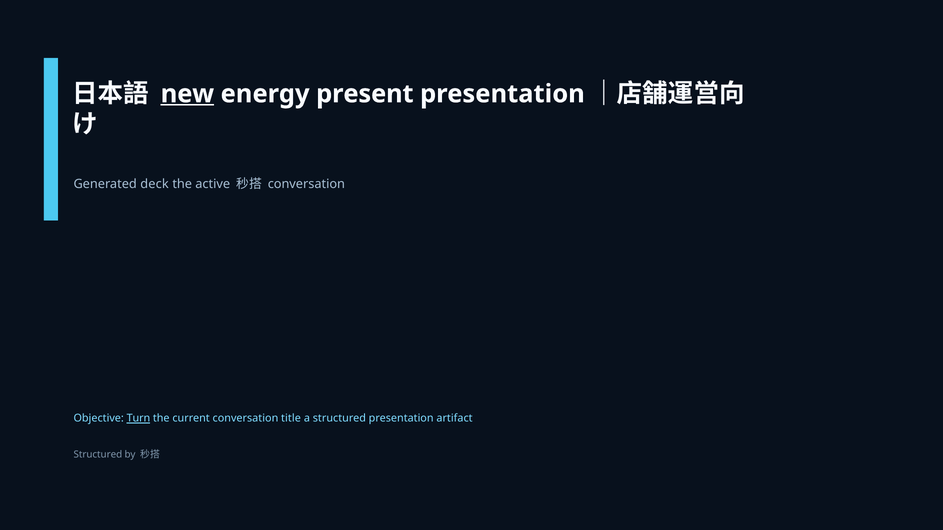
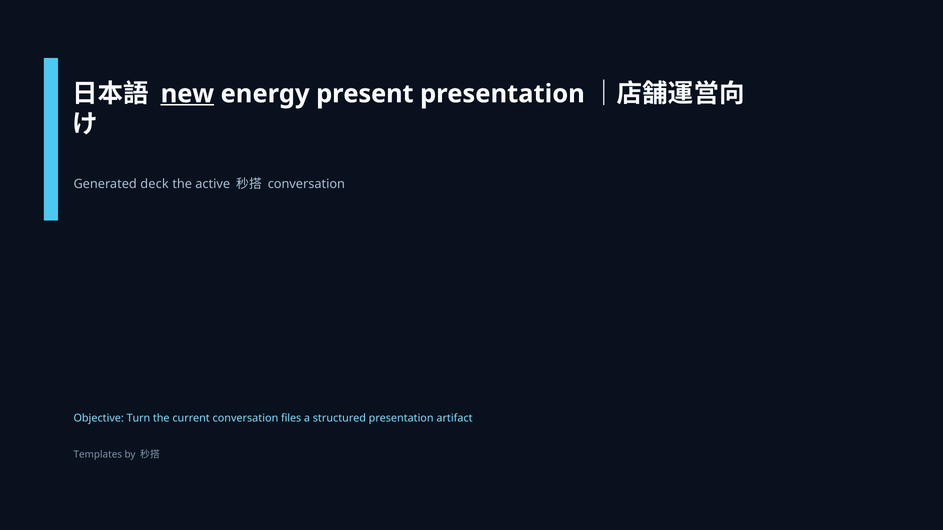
Turn underline: present -> none (138, 419)
title: title -> files (291, 419)
Structured: Structured -> Templates (98, 455)
